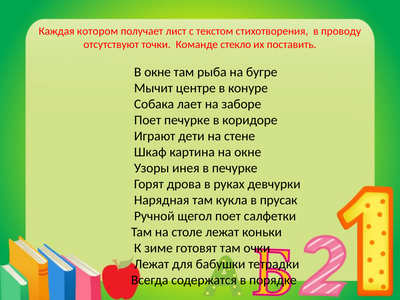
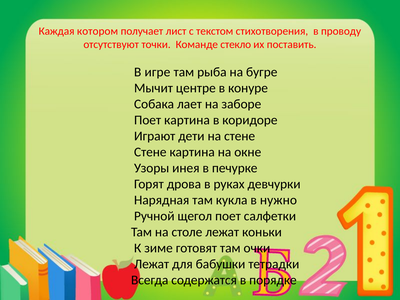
В окне: окне -> игре (157, 72)
Поет печурке: печурке -> картина (187, 120)
Шкаф: Шкаф -> Стене (150, 152)
прусак: прусак -> нужно (278, 200)
